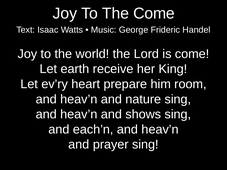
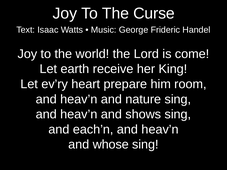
The Come: Come -> Curse (154, 13)
prayer: prayer -> whose (111, 145)
